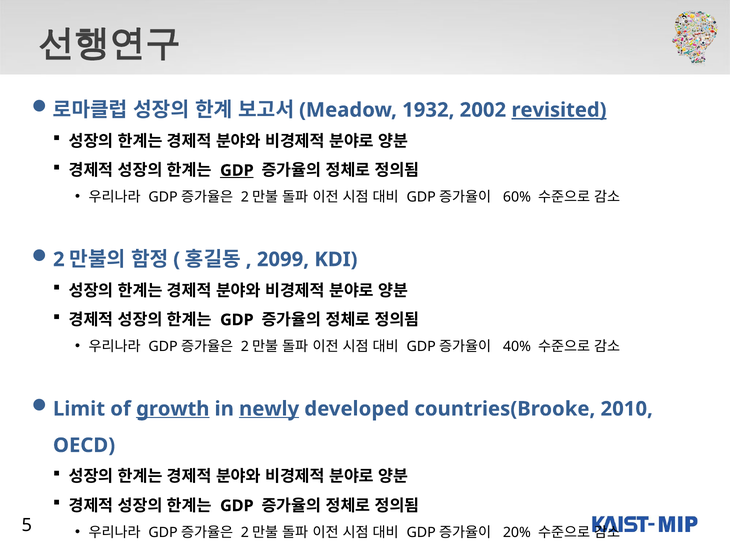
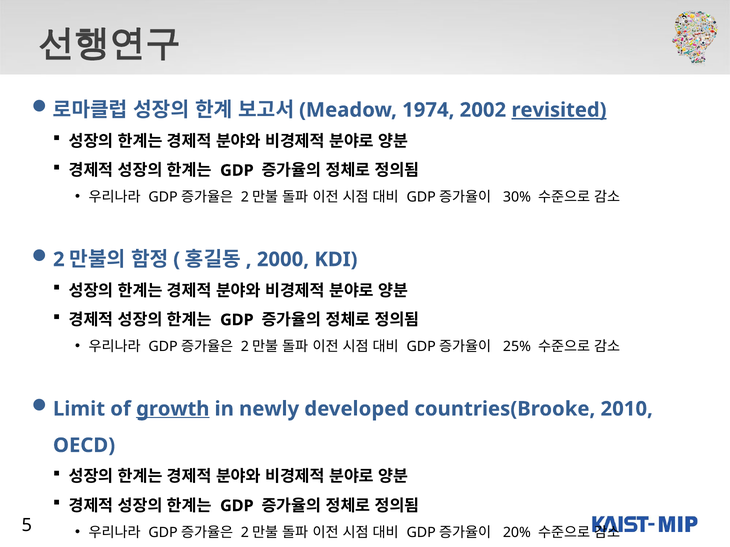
1932: 1932 -> 1974 (428, 110)
GDP underline: present -> none (237, 171)
60%: 60% -> 30% (517, 197)
2099: 2099 -> 2000 (283, 260)
40%: 40% -> 25% (517, 347)
newly underline: present -> none (269, 409)
